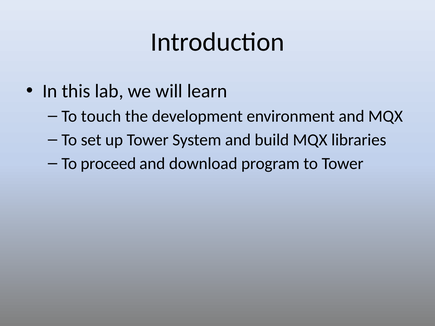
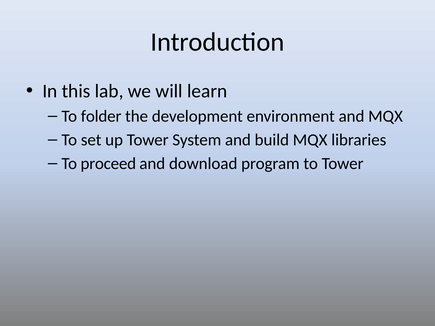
touch: touch -> folder (101, 116)
